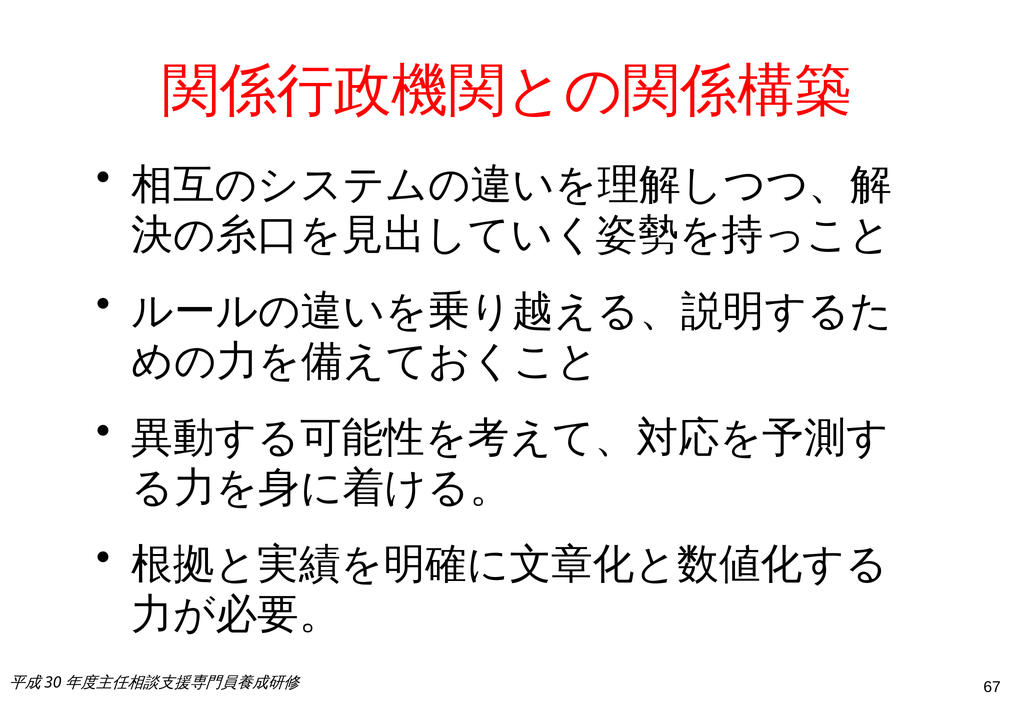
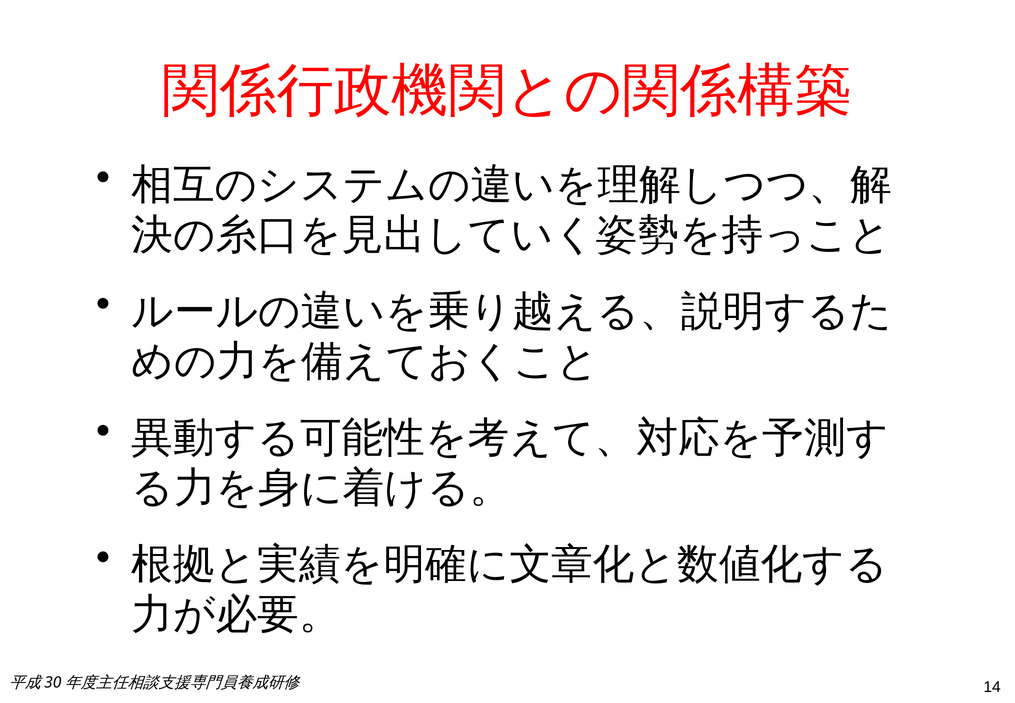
67: 67 -> 14 (992, 687)
